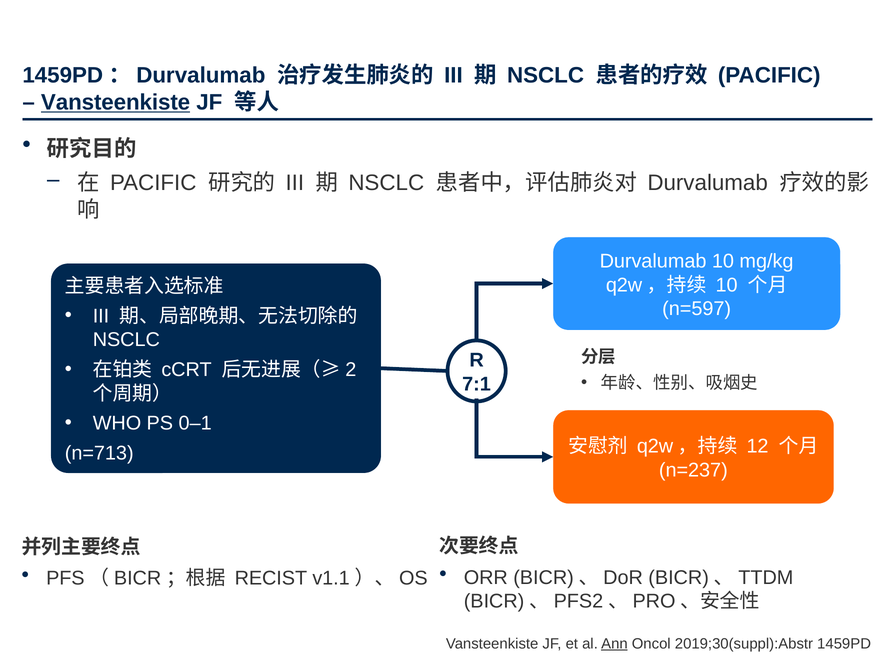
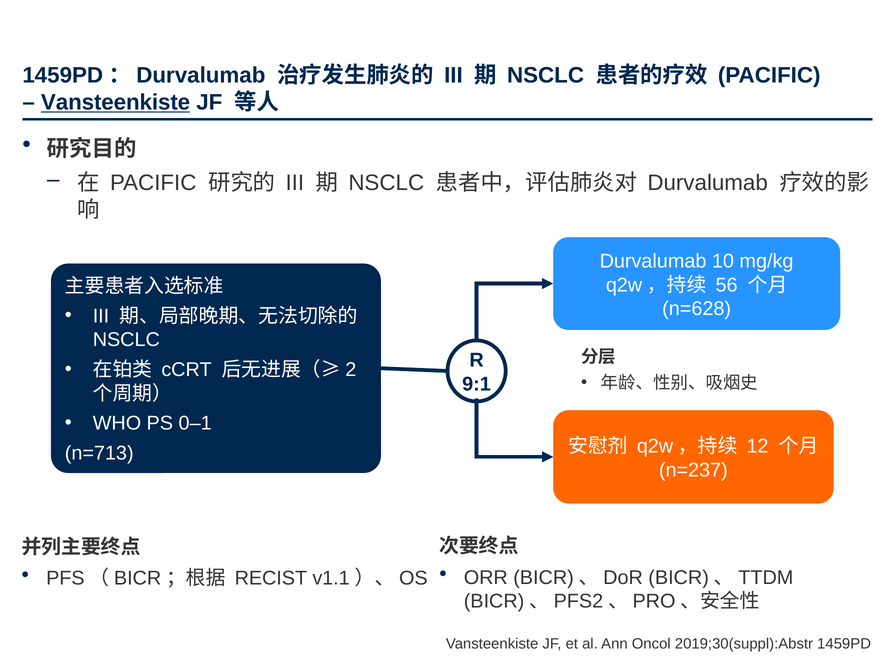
10: 10 -> 56 (727, 285)
n=597: n=597 -> n=628 (697, 309)
7:1: 7:1 -> 9:1 (477, 384)
Ann underline: present -> none (614, 644)
